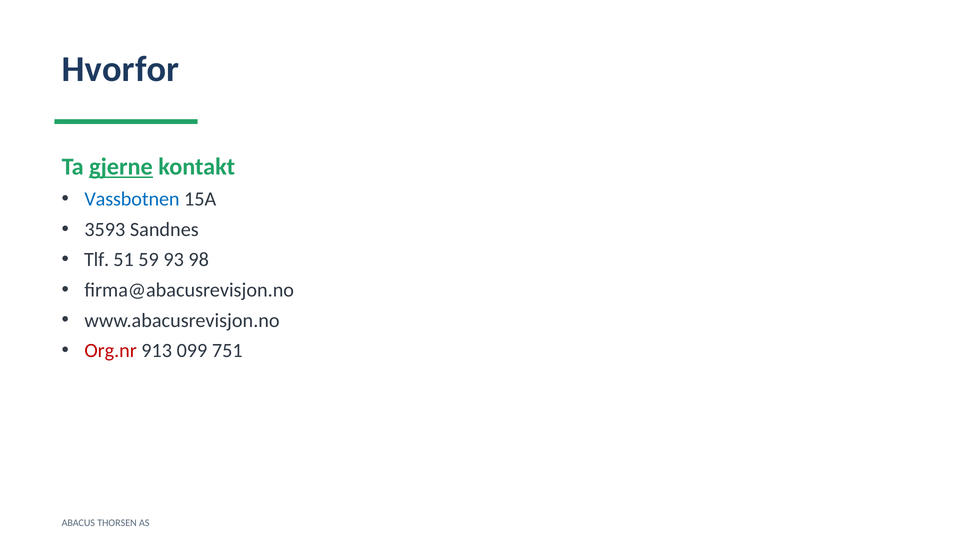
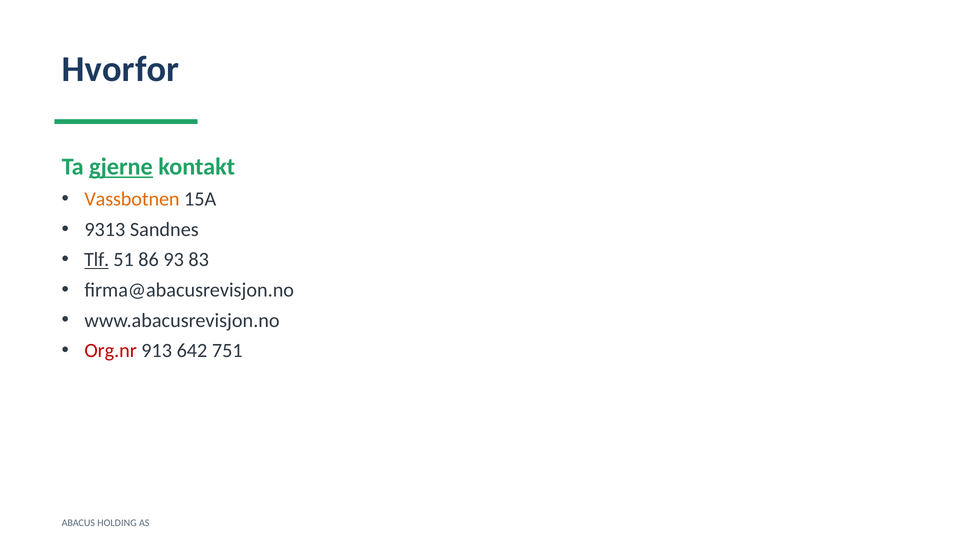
Vassbotnen colour: blue -> orange (132, 199)
3593: 3593 -> 9313 (105, 230)
Tlf underline: none -> present (97, 260)
59: 59 -> 86 (149, 260)
98: 98 -> 83 (199, 260)
099: 099 -> 642 (192, 351)
THORSEN: THORSEN -> HOLDING (117, 523)
